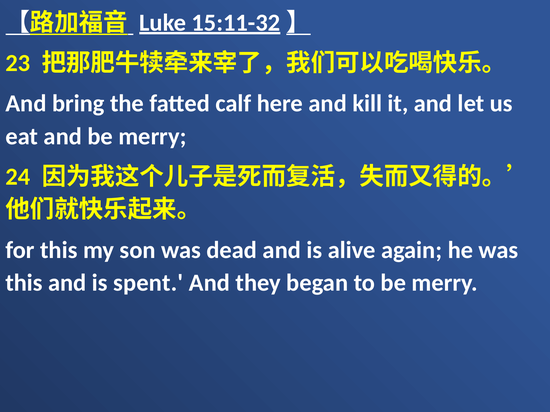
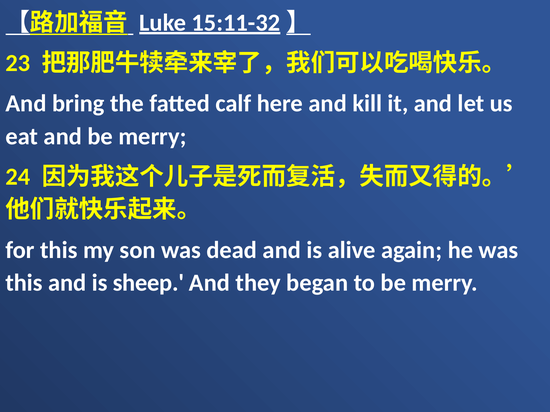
spent: spent -> sheep (148, 283)
